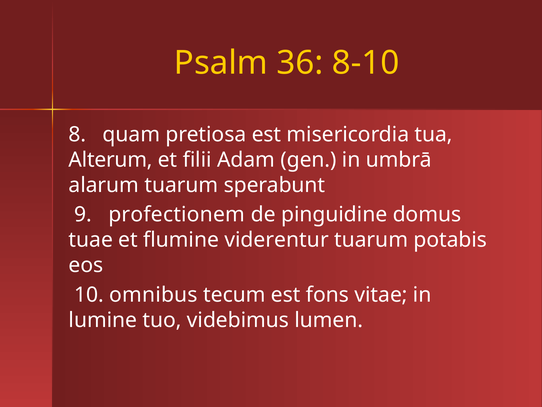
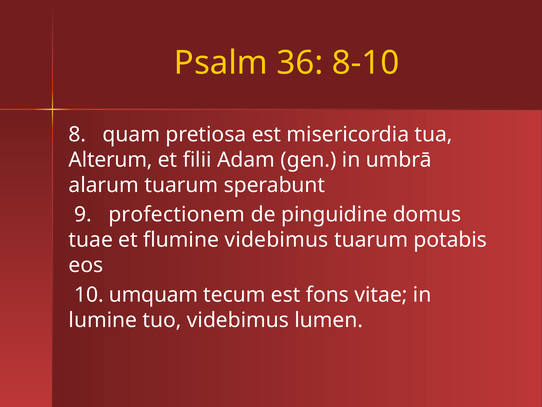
flumine viderentur: viderentur -> videbimus (276, 240)
omnibus: omnibus -> umquam (154, 295)
